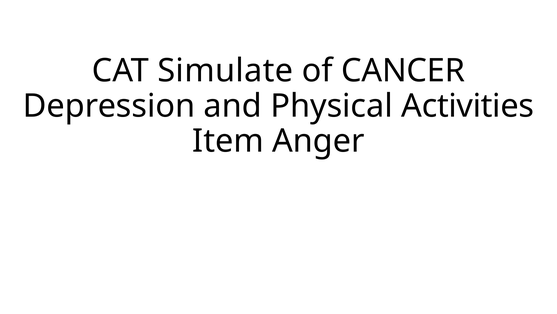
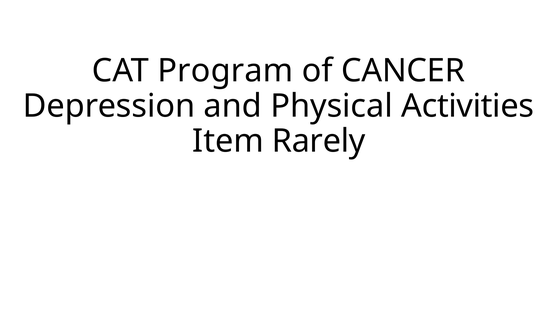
Simulate: Simulate -> Program (225, 71)
Anger: Anger -> Rarely (319, 141)
